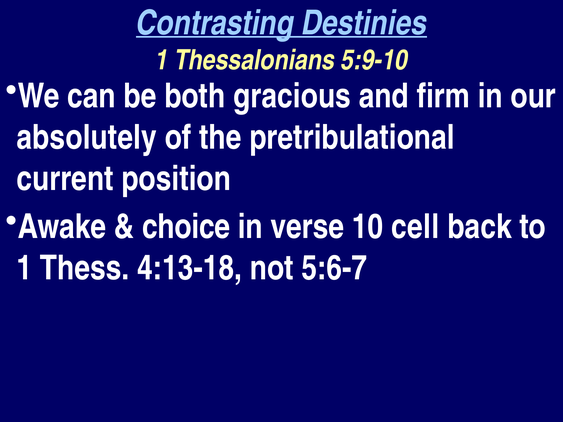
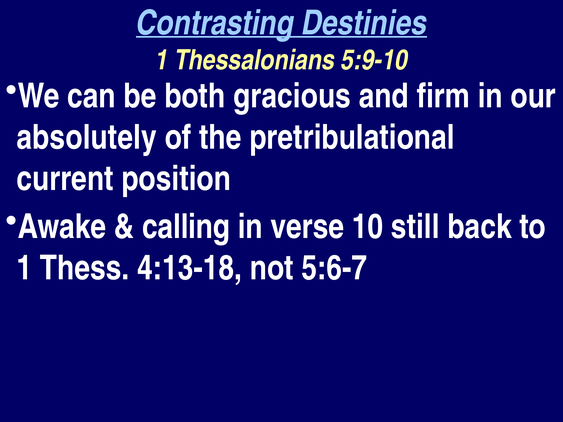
choice: choice -> calling (186, 227)
cell: cell -> still (415, 227)
